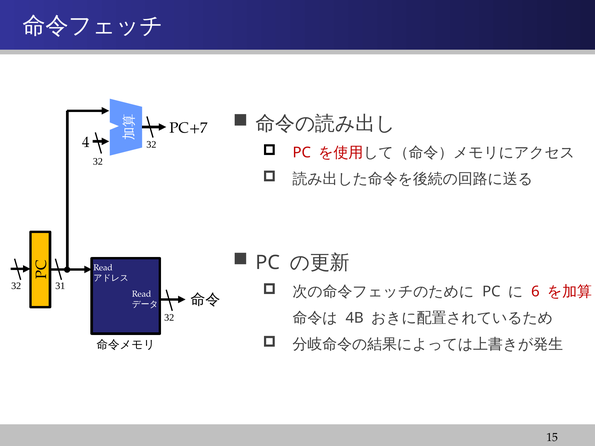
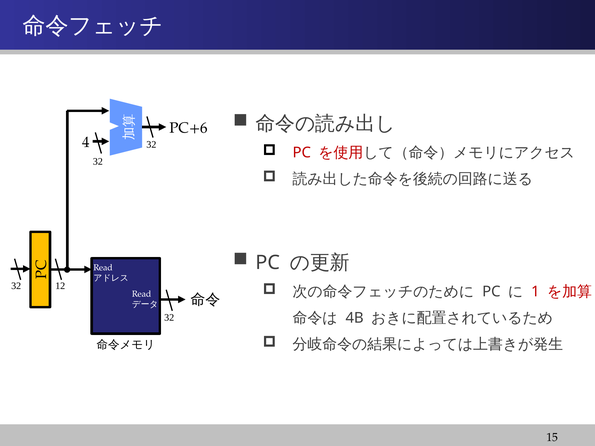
PC+7: PC+7 -> PC+6 (189, 128)
31: 31 -> 12 (60, 286)
6: 6 -> 1 (535, 292)
